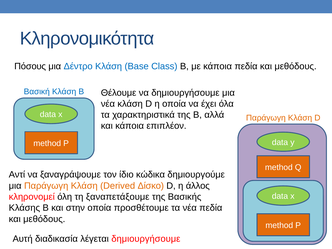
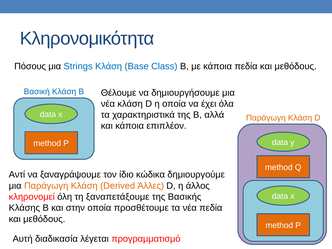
Δέντρο: Δέντρο -> Strings (78, 66)
Δίσκο: Δίσκο -> Άλλες (151, 186)
λέγεται δημιουργήσουμε: δημιουργήσουμε -> προγραμματισμό (146, 239)
